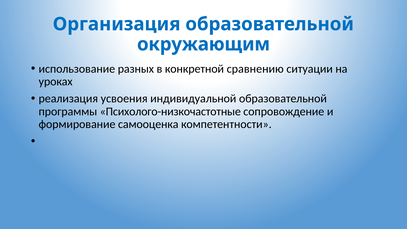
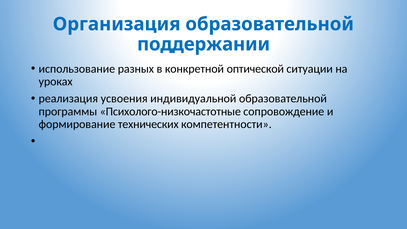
окружающим: окружающим -> поддержании (204, 44)
сравнению: сравнению -> оптической (255, 69)
самооценка: самооценка -> технических (148, 124)
